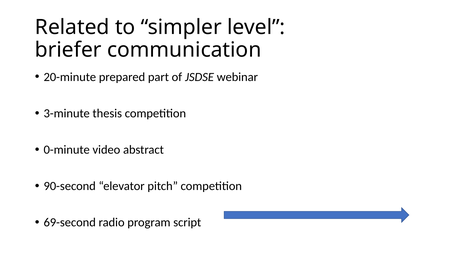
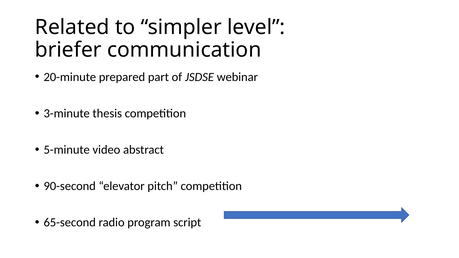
0-minute: 0-minute -> 5-minute (67, 150)
69-second: 69-second -> 65-second (70, 223)
